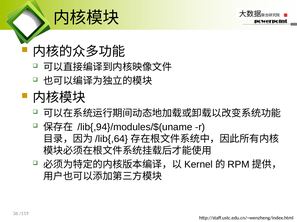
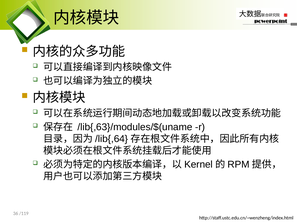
/lib{,94}/modules/$(uname: /lib{,94}/modules/$(uname -> /lib{,63}/modules/$(uname (135, 127)
